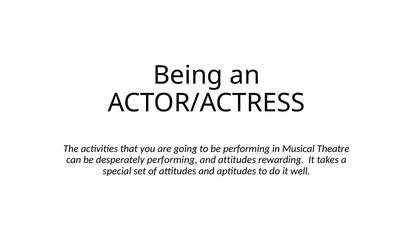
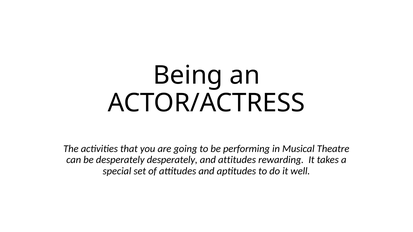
desperately performing: performing -> desperately (172, 160)
